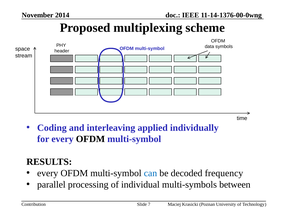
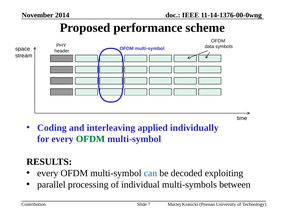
multiplexing: multiplexing -> performance (148, 28)
OFDM colour: black -> green (90, 140)
frequency: frequency -> exploiting (224, 174)
